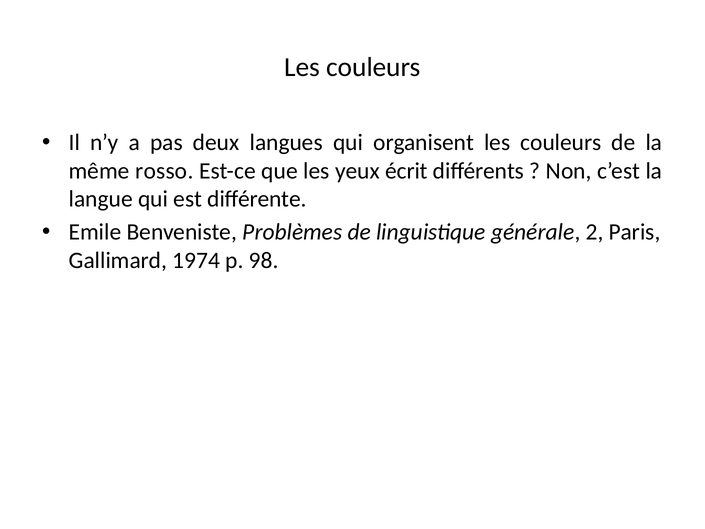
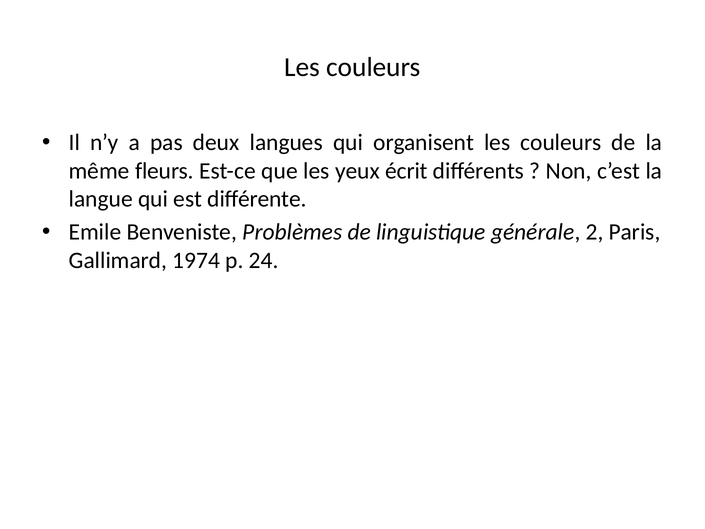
rosso: rosso -> fleurs (165, 171)
98: 98 -> 24 (264, 260)
